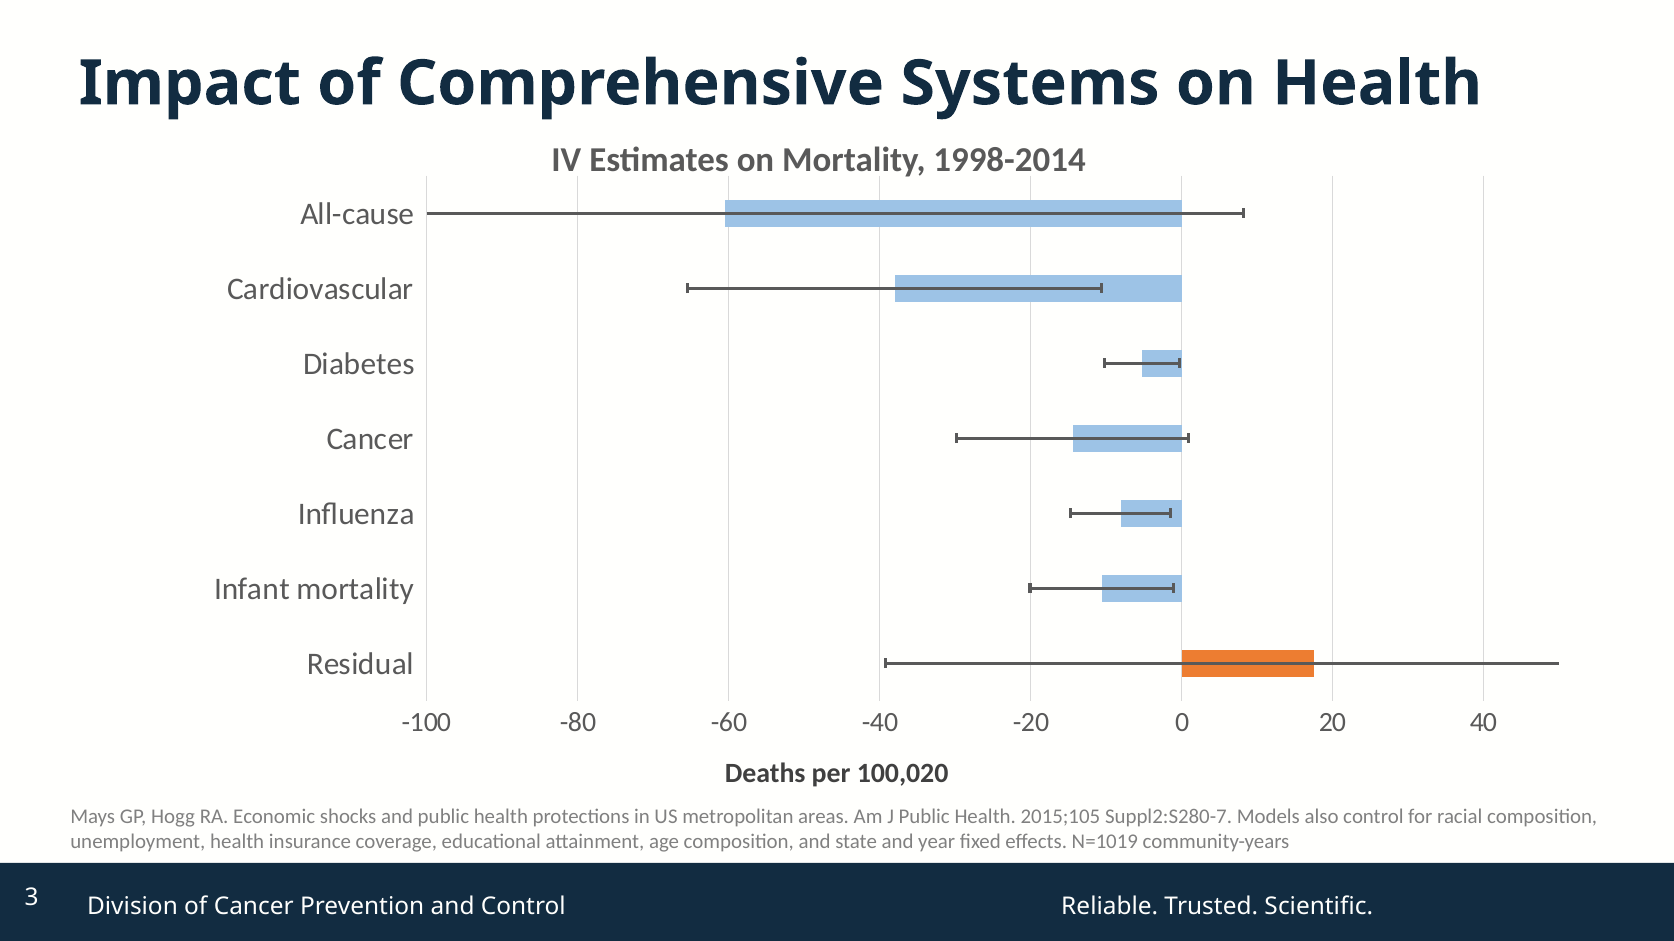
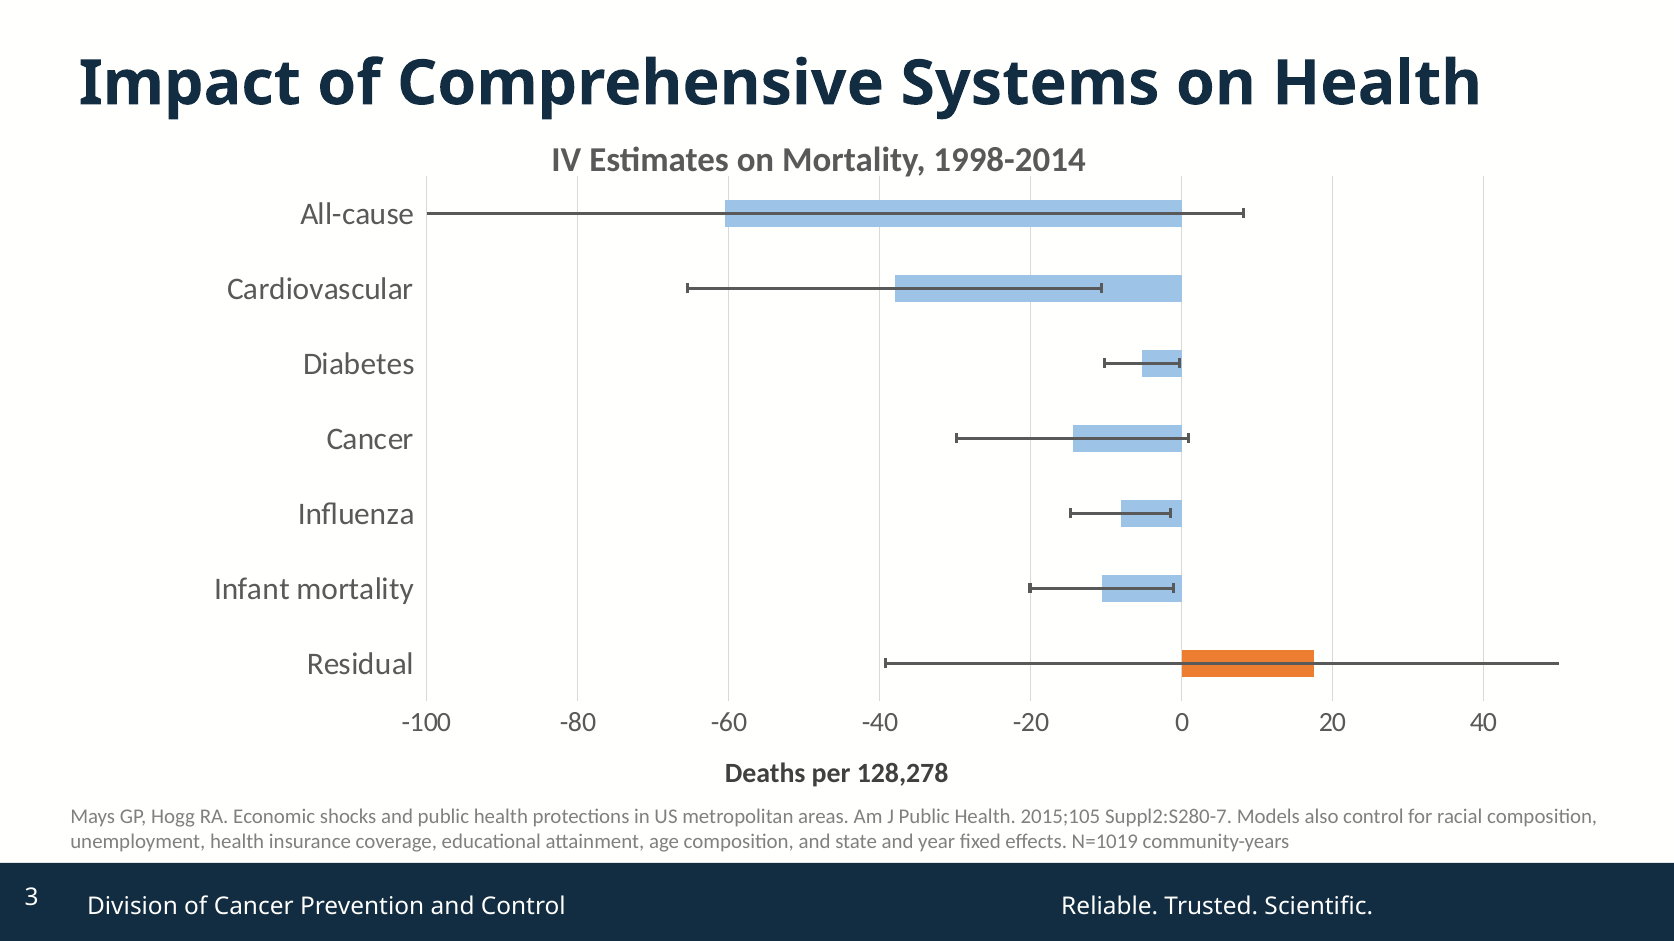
100,020: 100,020 -> 128,278 (903, 774)
